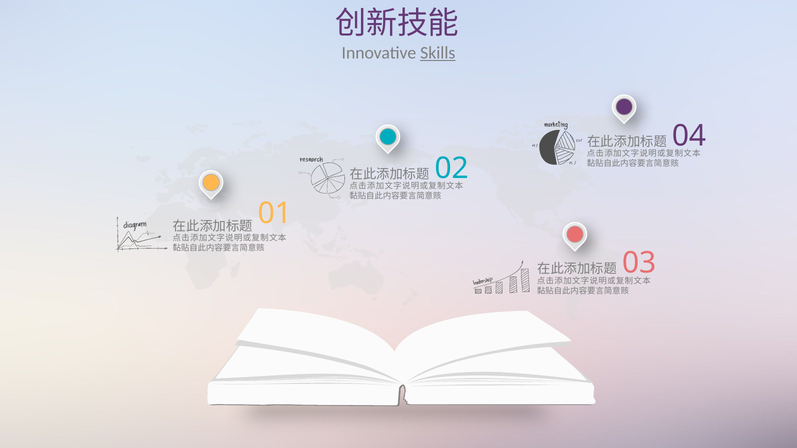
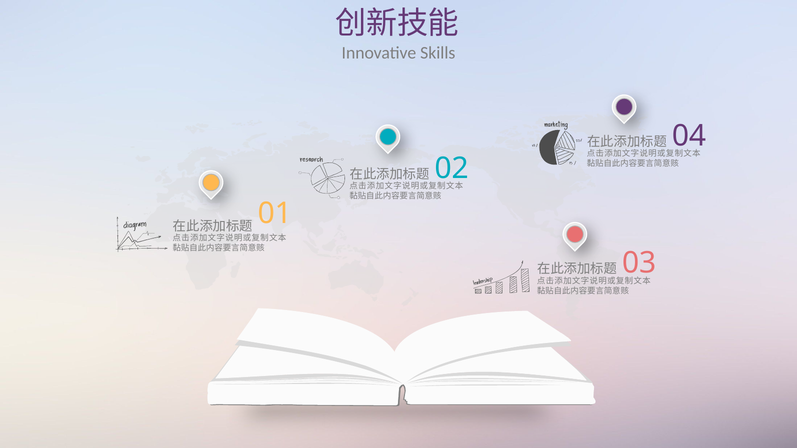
Skills underline: present -> none (438, 53)
